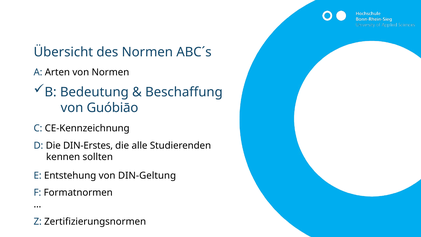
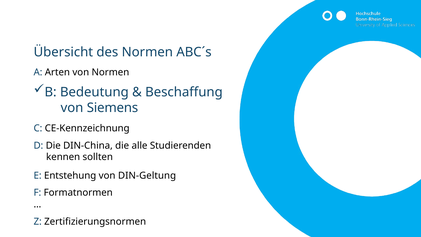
Guóbiāo: Guóbiāo -> Siemens (112, 108)
DIN-Erstes: DIN-Erstes -> DIN-China (88, 145)
